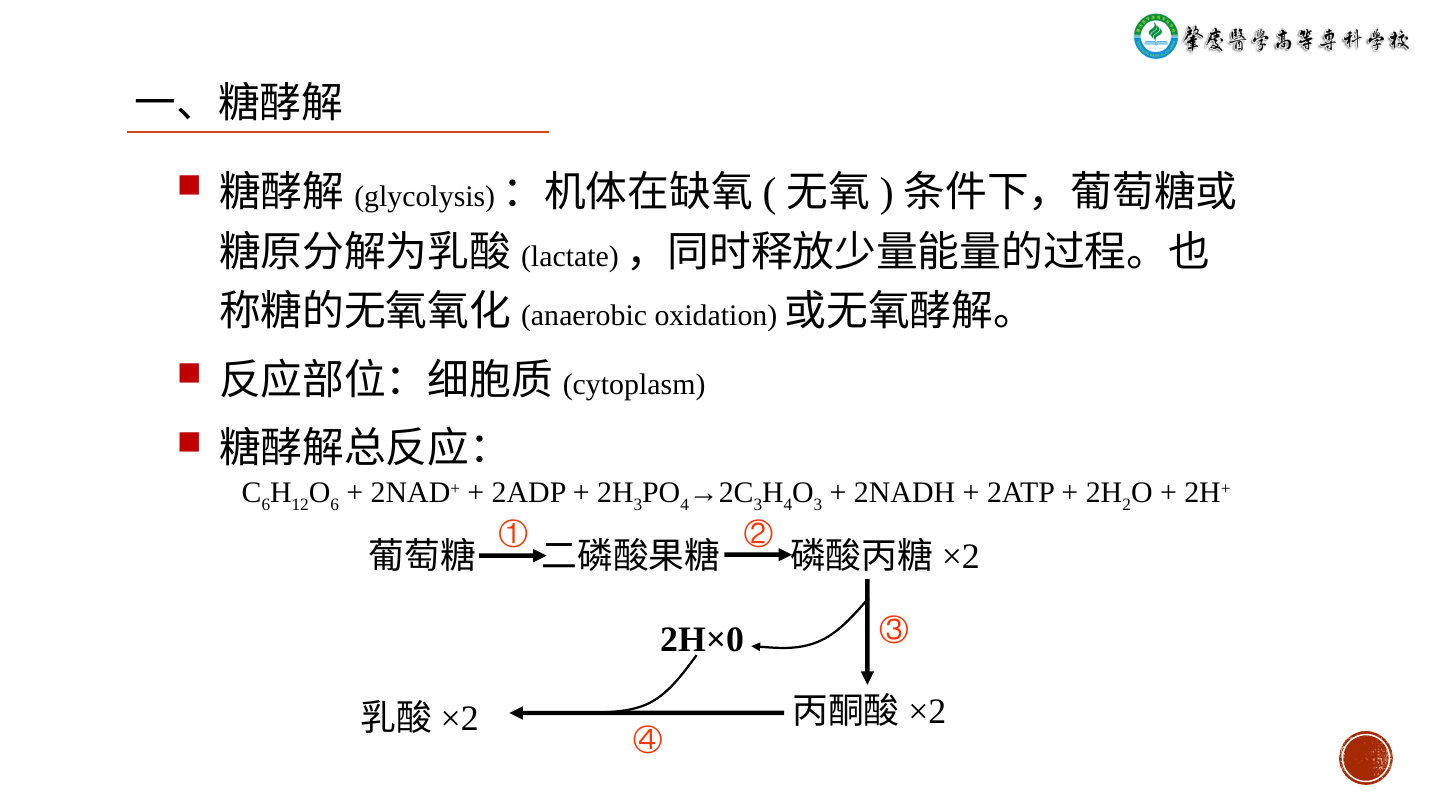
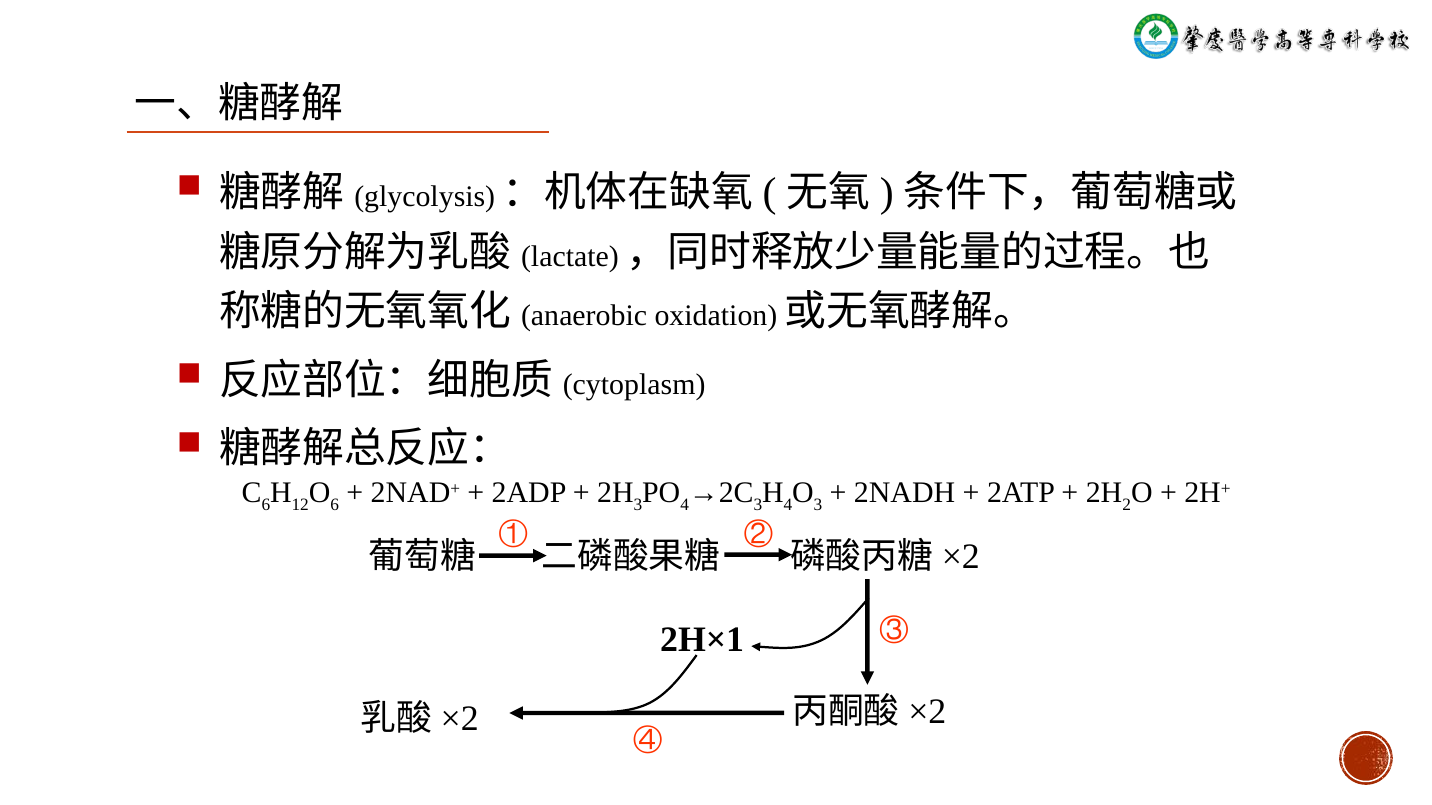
2H×0: 2H×0 -> 2H×1 (702, 640)
